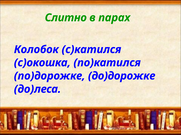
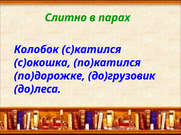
до)дорожке: до)дорожке -> до)грузовик (122, 76)
